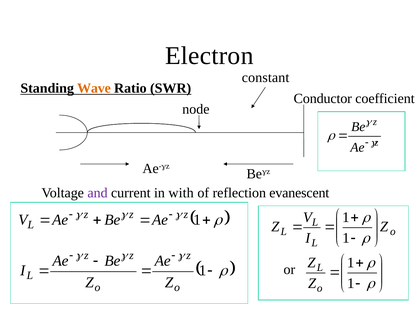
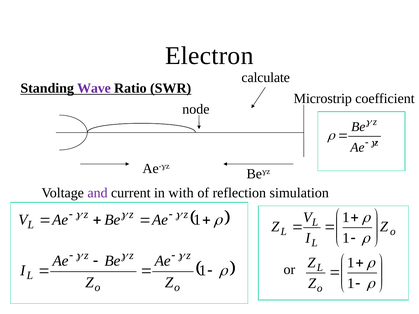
constant: constant -> calculate (266, 78)
Wave colour: orange -> purple (94, 88)
Conductor: Conductor -> Microstrip (323, 99)
evanescent: evanescent -> simulation (299, 193)
